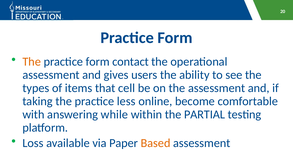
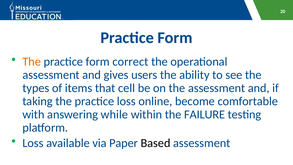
contact: contact -> correct (130, 62)
practice less: less -> loss (126, 101)
PARTIAL: PARTIAL -> FAILURE (205, 114)
Based colour: orange -> black (156, 143)
